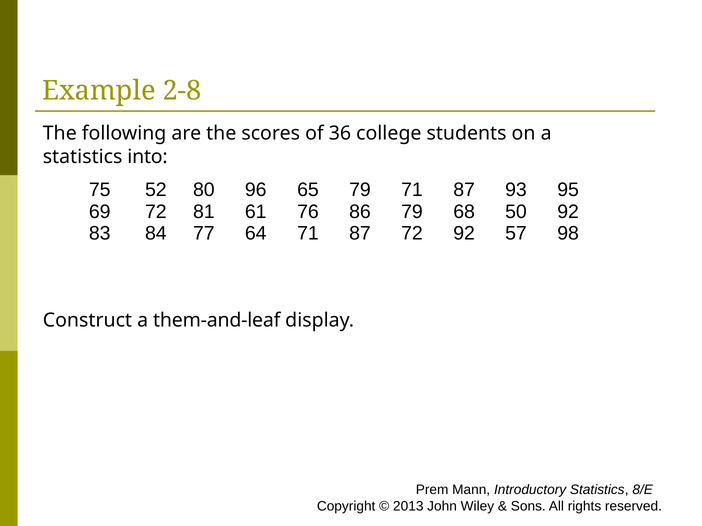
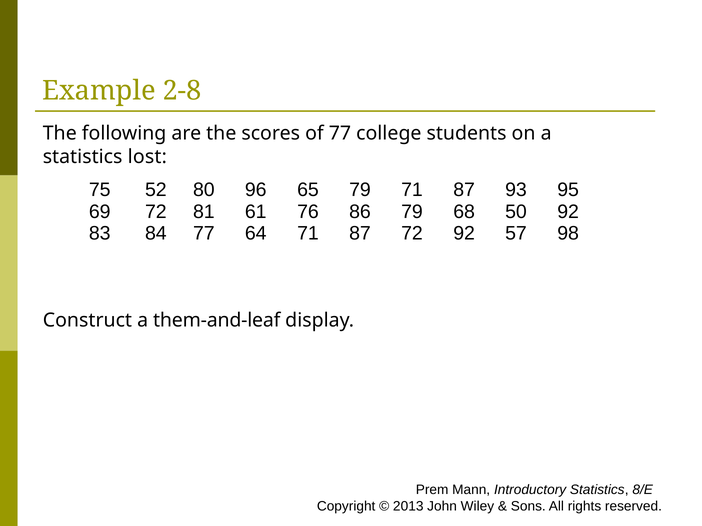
of 36: 36 -> 77 (340, 134)
into: into -> lost (147, 157)
